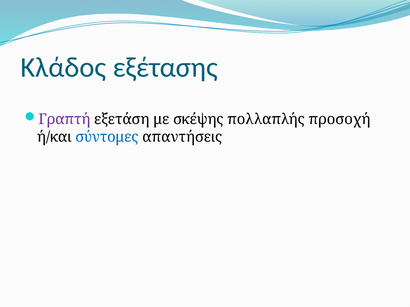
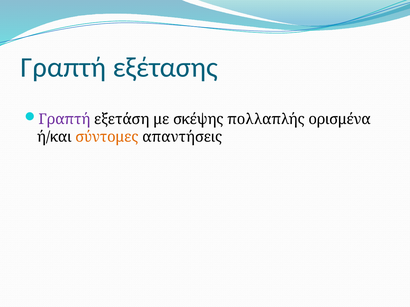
Κλάδος: Κλάδος -> Γραπτή (63, 68)
προσοχή: προσοχή -> ορισμένα (340, 120)
σύντομες colour: blue -> orange (107, 137)
